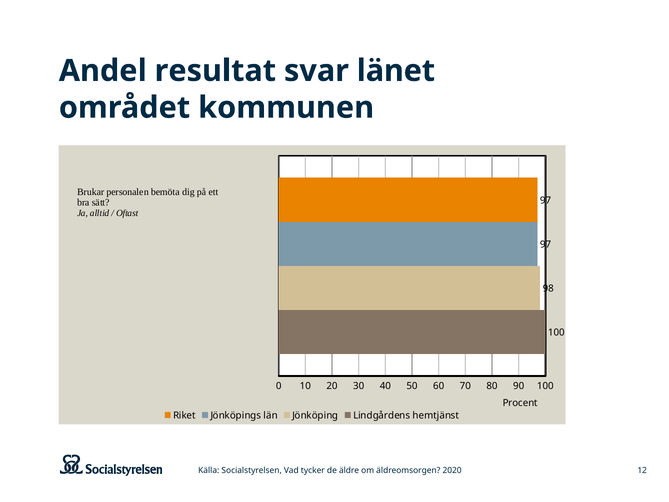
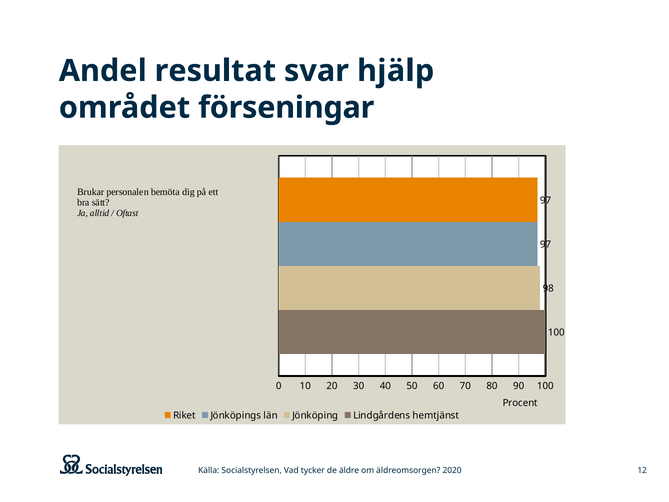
länet: länet -> hjälp (396, 71)
kommunen: kommunen -> förseningar (286, 108)
